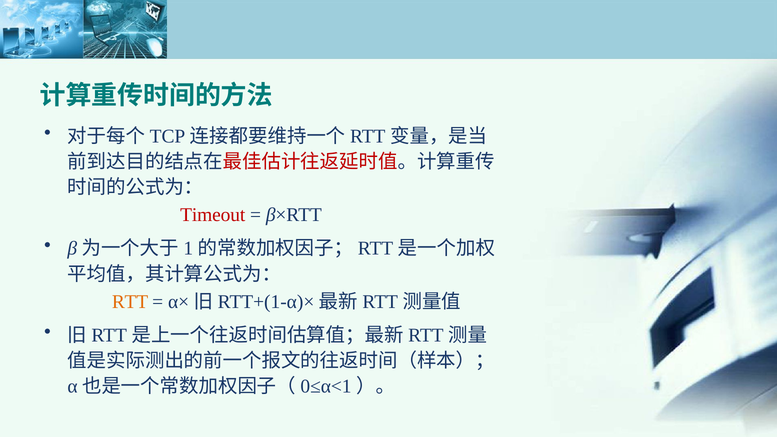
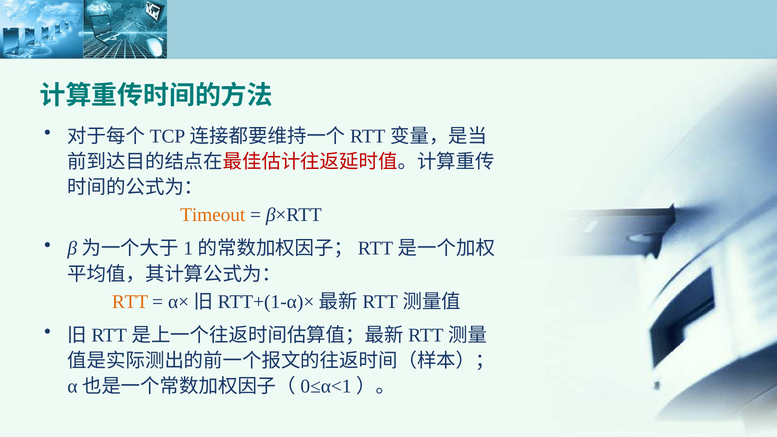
Timeout colour: red -> orange (213, 215)
